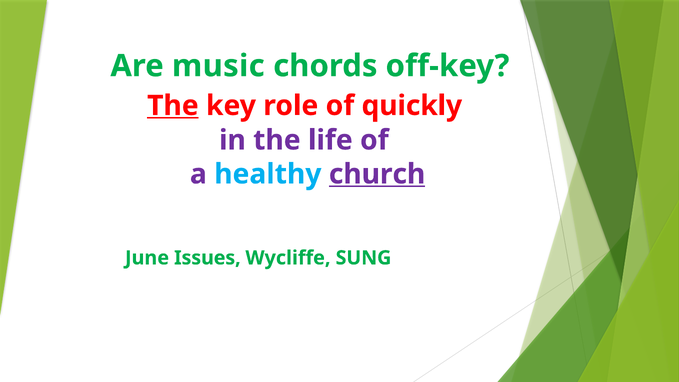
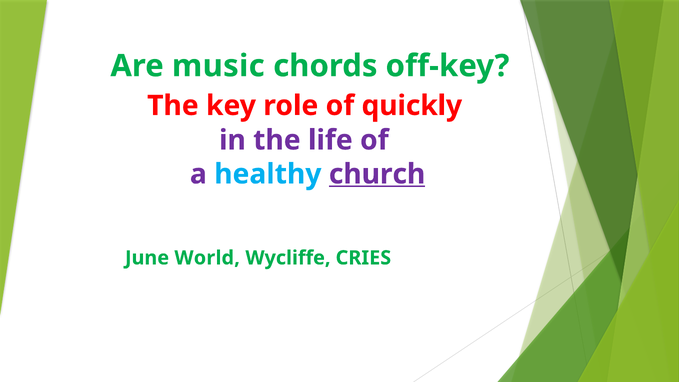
The underline: present -> none (173, 106)
Issues: Issues -> World (207, 258)
SUNG: SUNG -> CRIES (363, 258)
